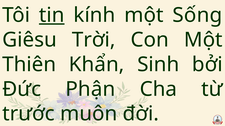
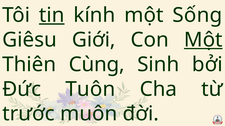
Trời: Trời -> Giới (94, 40)
Một underline: none -> present (203, 40)
Khẩn: Khẩn -> Cùng (97, 65)
Phận: Phận -> Tuôn (90, 89)
